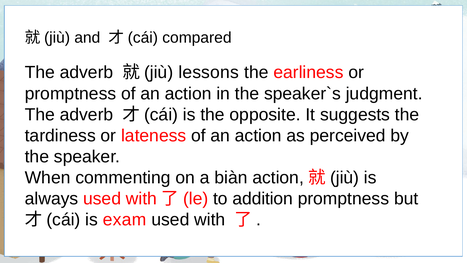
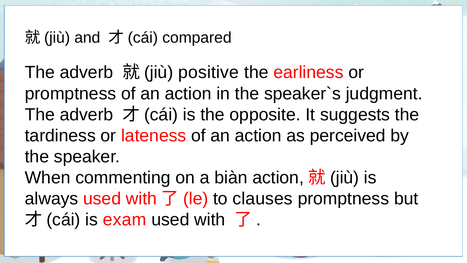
lessons: lessons -> positive (209, 72)
addition: addition -> clauses (263, 199)
